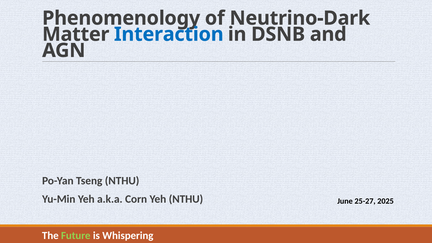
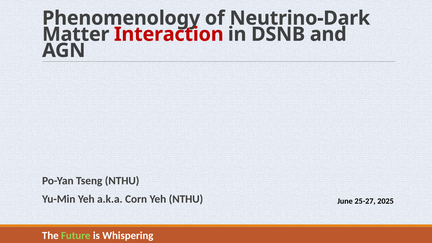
Interaction colour: blue -> red (169, 34)
